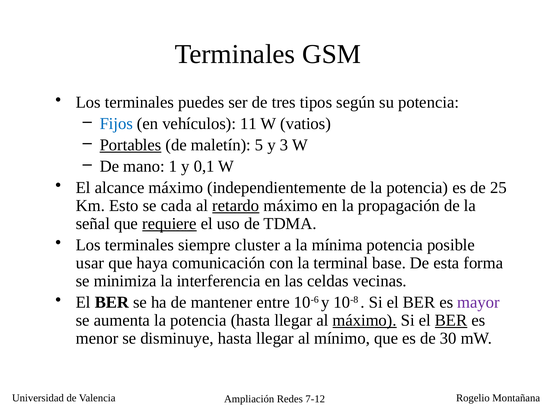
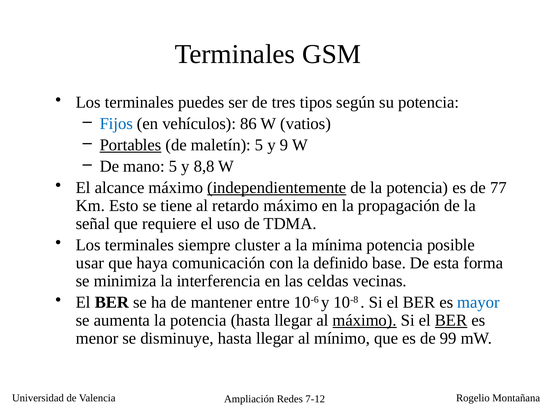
11: 11 -> 86 (249, 124)
3: 3 -> 9 (284, 145)
mano 1: 1 -> 5 (173, 166)
0,1: 0,1 -> 8,8 (204, 166)
independientemente underline: none -> present (277, 188)
25: 25 -> 77 (498, 188)
cada: cada -> tiene (176, 206)
retardo underline: present -> none (236, 206)
requiere underline: present -> none (169, 224)
terminal: terminal -> definido (341, 263)
mayor colour: purple -> blue (479, 302)
30: 30 -> 99 (448, 338)
